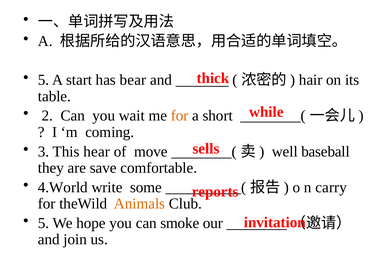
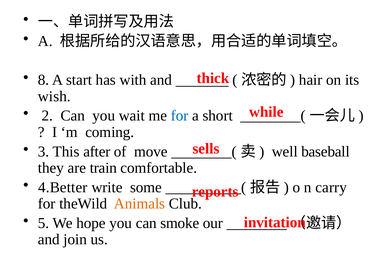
5: 5 -> 8 (44, 80)
bear: bear -> with (133, 80)
table: table -> wish (54, 96)
for colour: orange -> blue (180, 115)
hear: hear -> after (97, 151)
save: save -> train (103, 167)
4.World: 4.World -> 4.Better (63, 187)
